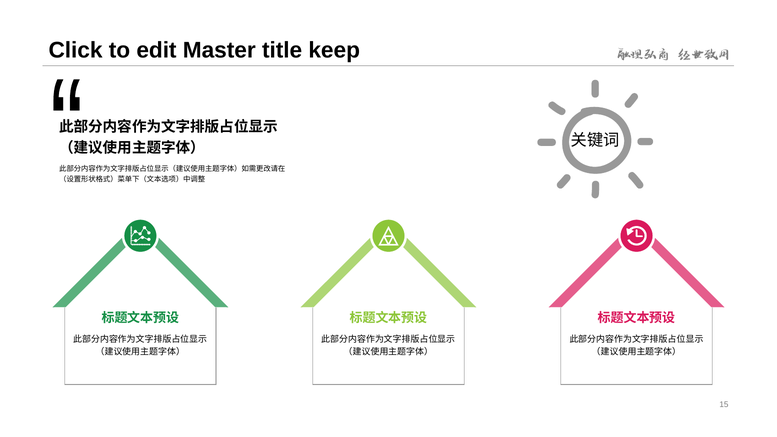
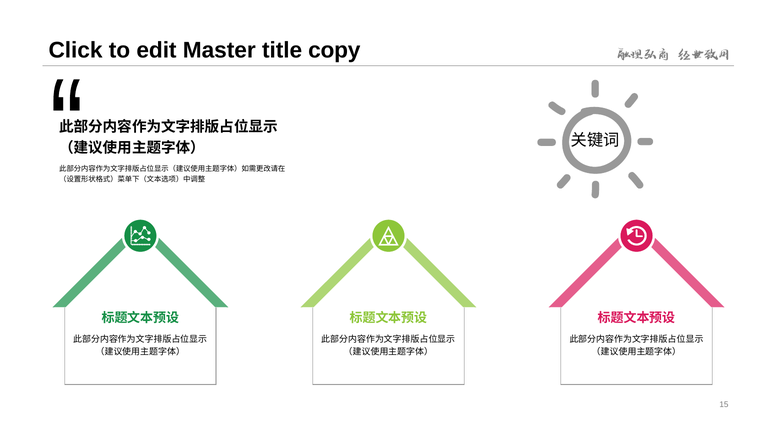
keep: keep -> copy (334, 50)
